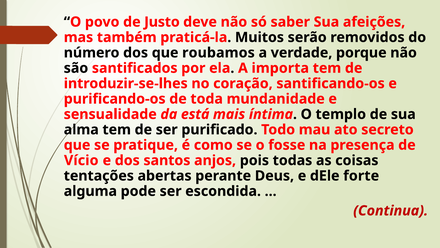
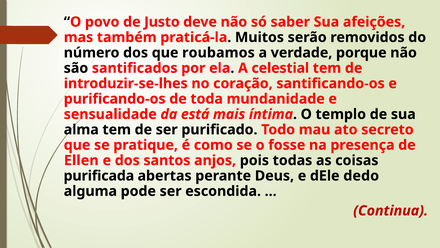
importa: importa -> celestial (280, 68)
Vício: Vício -> Ellen (81, 160)
tentações: tentações -> purificada (99, 175)
forte: forte -> dedo (361, 175)
